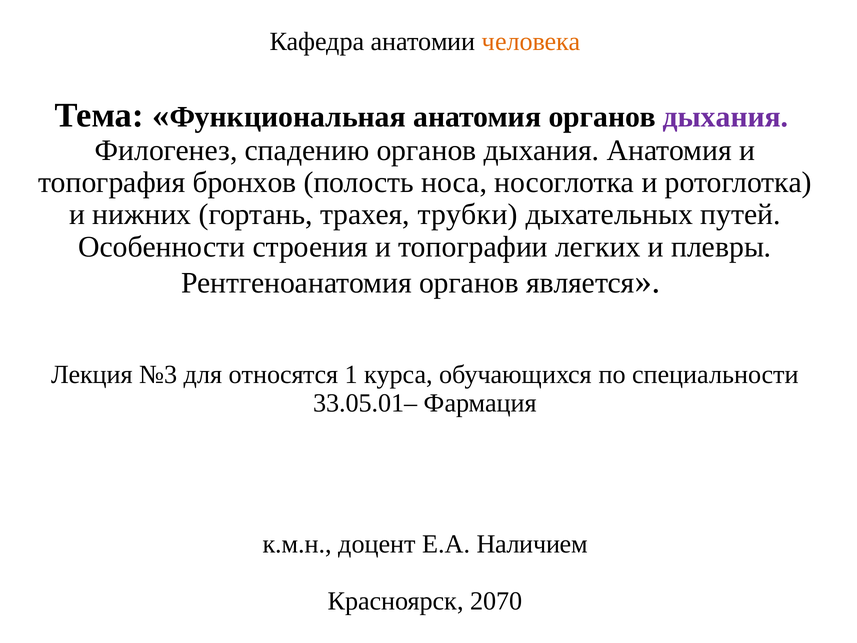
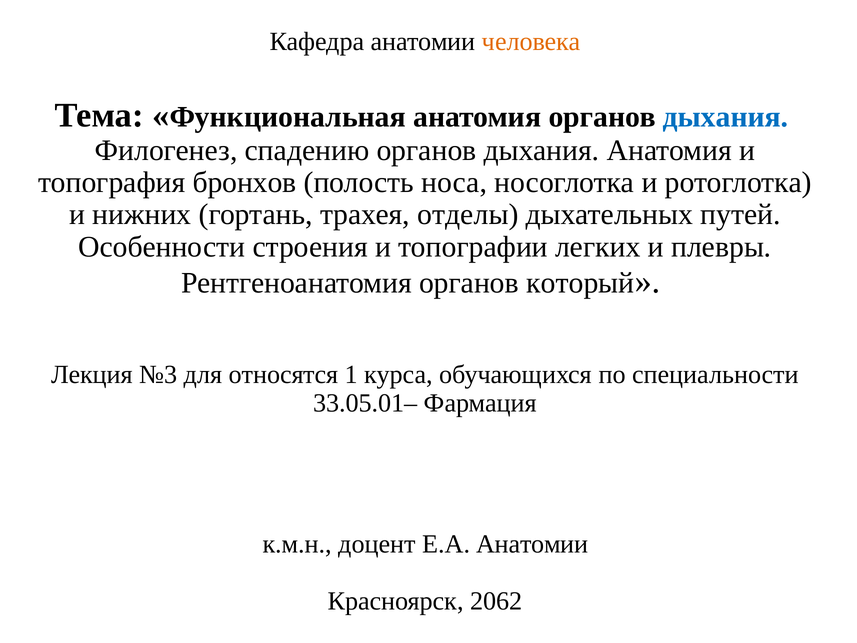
дыхания colour: purple -> blue (726, 117)
трубки: трубки -> отделы (468, 214)
является: является -> который (580, 283)
Е.А Наличием: Наличием -> Анатомии (532, 544)
2070: 2070 -> 2062 (496, 601)
